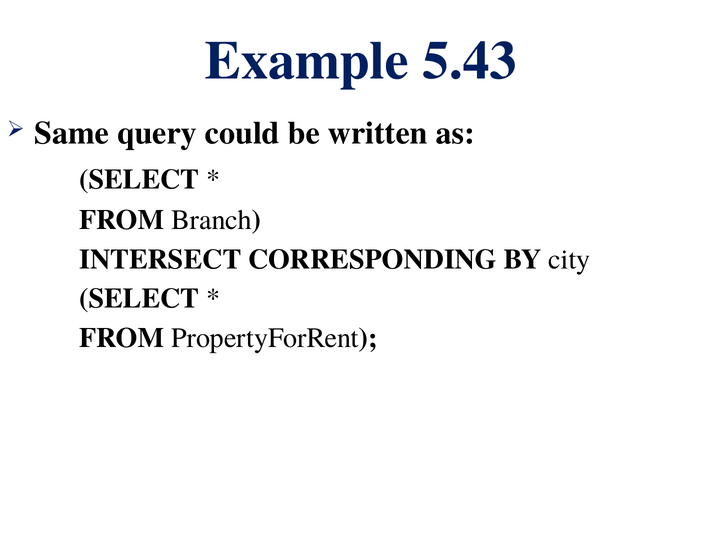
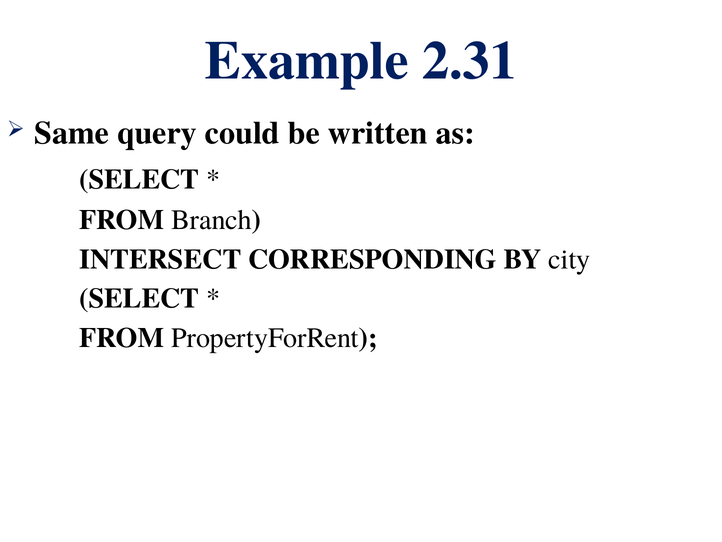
5.43: 5.43 -> 2.31 (470, 61)
